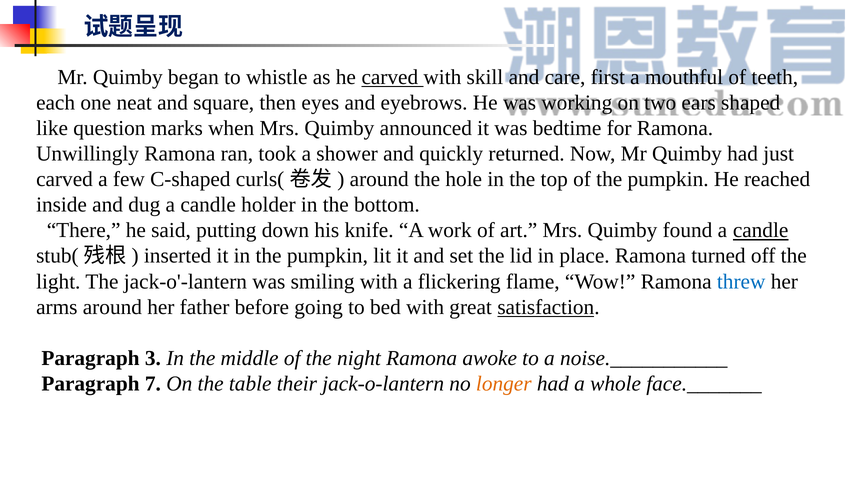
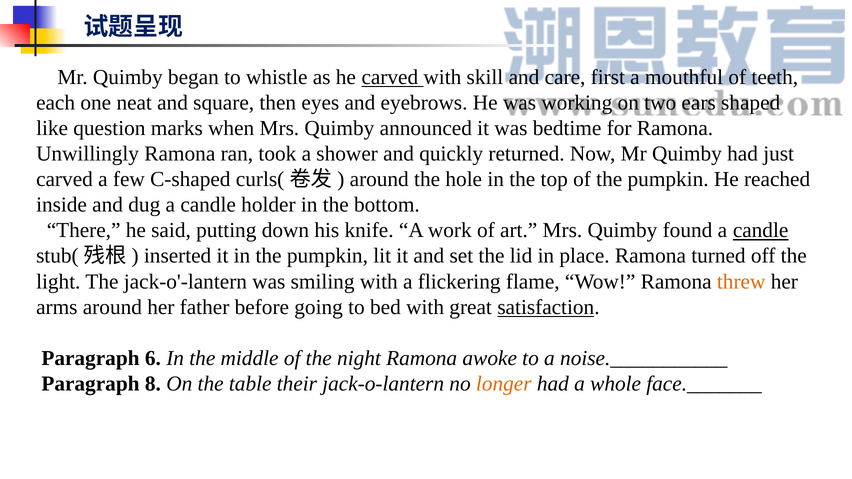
threw colour: blue -> orange (741, 282)
3: 3 -> 6 (153, 358)
7: 7 -> 8 (153, 384)
